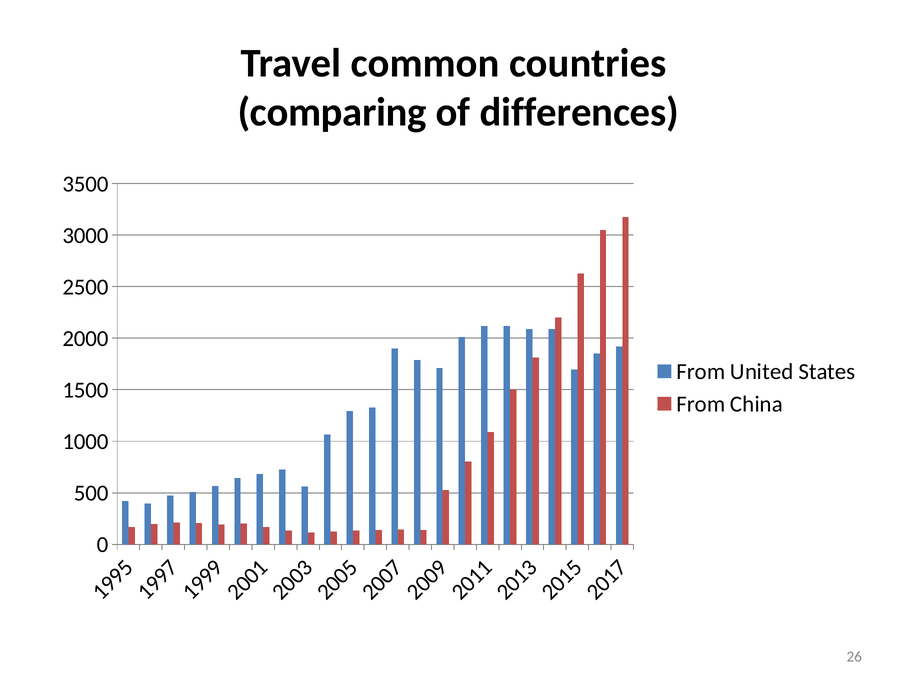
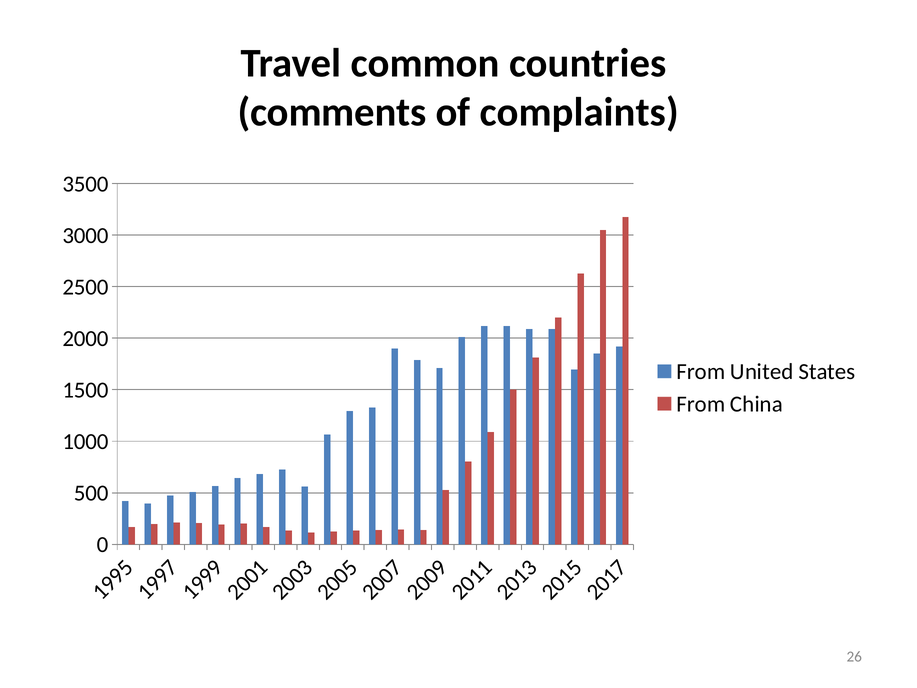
comparing: comparing -> comments (332, 112)
differences: differences -> complaints (579, 112)
